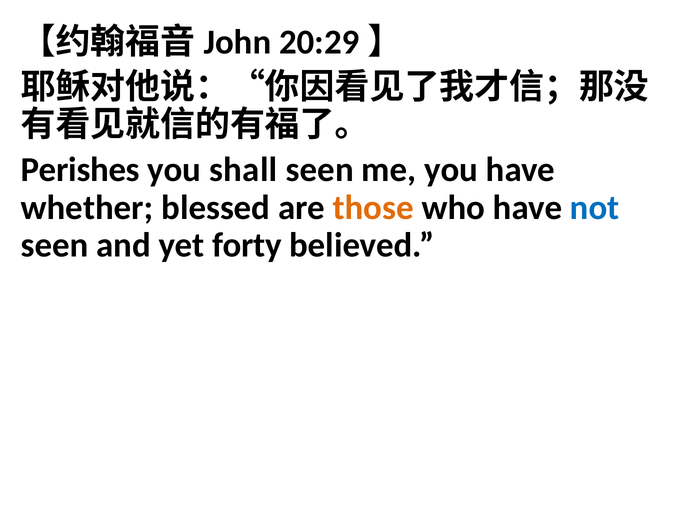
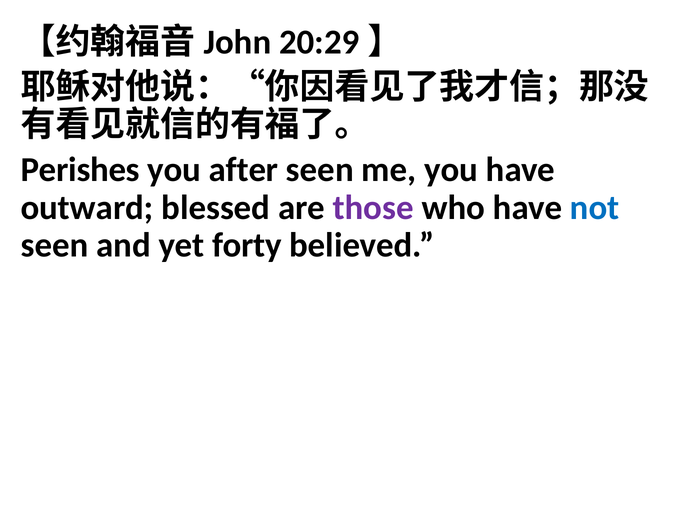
shall: shall -> after (244, 170)
whether: whether -> outward (87, 207)
those colour: orange -> purple (373, 207)
